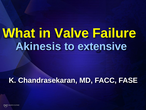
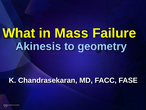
Valve: Valve -> Mass (71, 33)
extensive: extensive -> geometry (102, 46)
